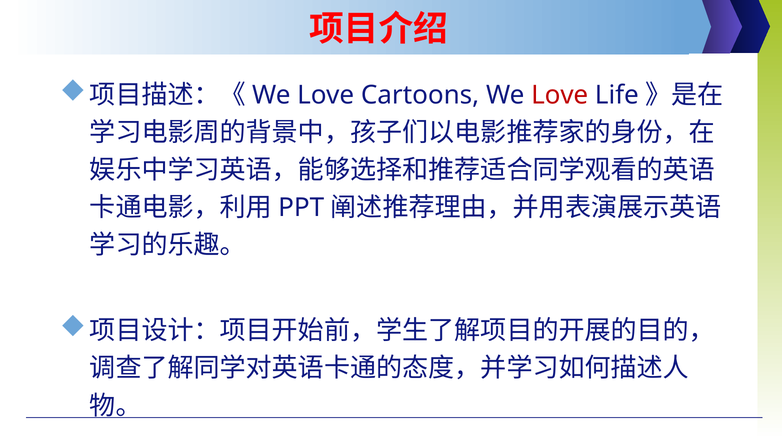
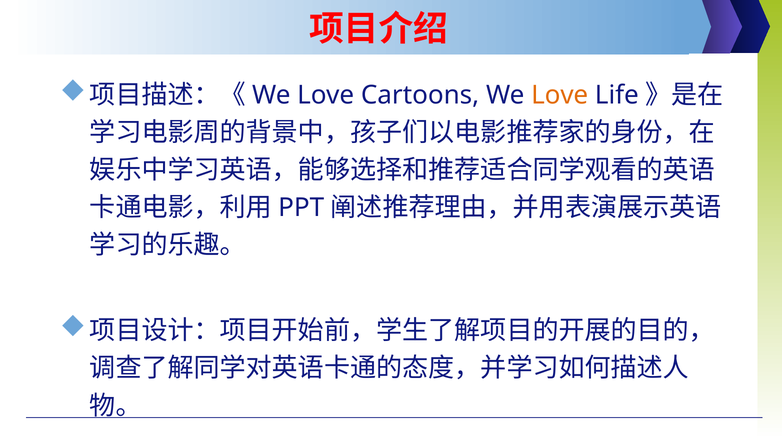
Love colour: red -> orange (560, 95)
